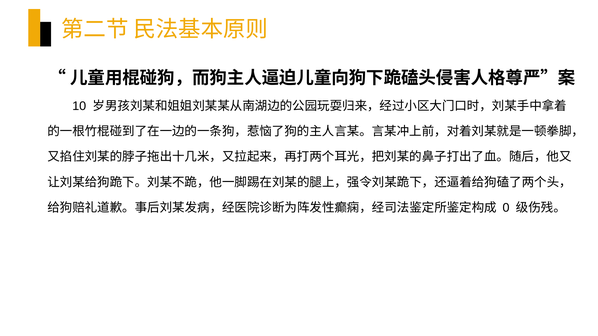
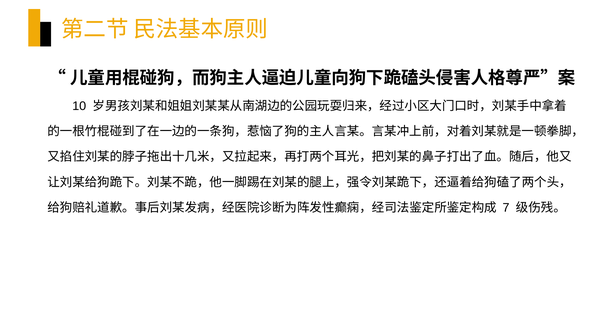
0: 0 -> 7 (506, 208)
